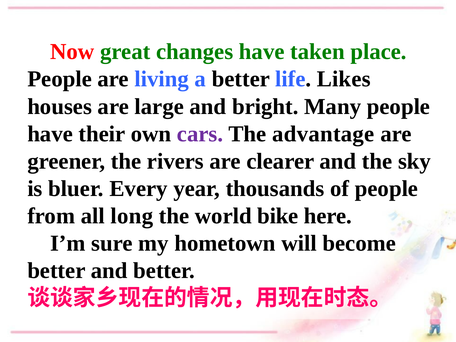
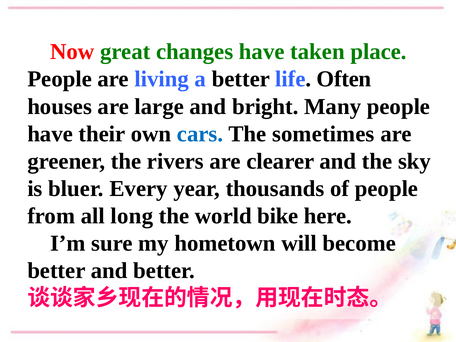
Likes: Likes -> Often (344, 79)
cars colour: purple -> blue (200, 134)
advantage: advantage -> sometimes (323, 134)
